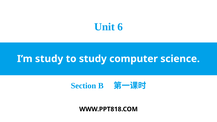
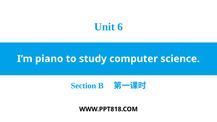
I’m study: study -> piano (49, 59)
